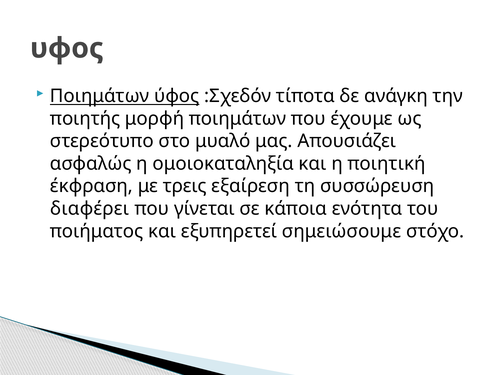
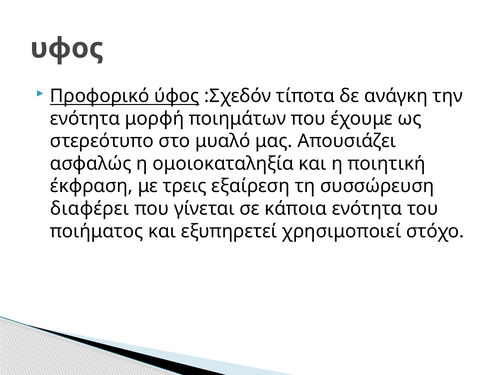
Ποιημάτων: Ποιημάτων -> Προφορικό (100, 96)
ποιητής: ποιητής -> ενότητα (85, 119)
σημειώσουμε: σημειώσουμε -> χρησιμοποιεί (342, 231)
